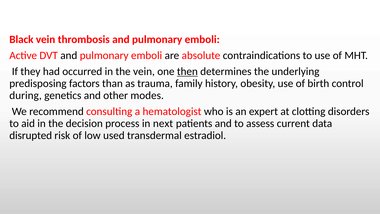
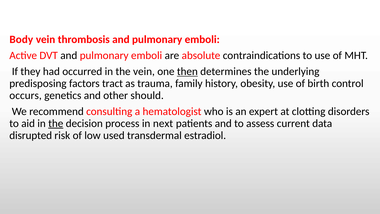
Black: Black -> Body (21, 40)
than: than -> tract (112, 83)
during: during -> occurs (26, 95)
modes: modes -> should (147, 95)
the underline: none -> present (56, 123)
